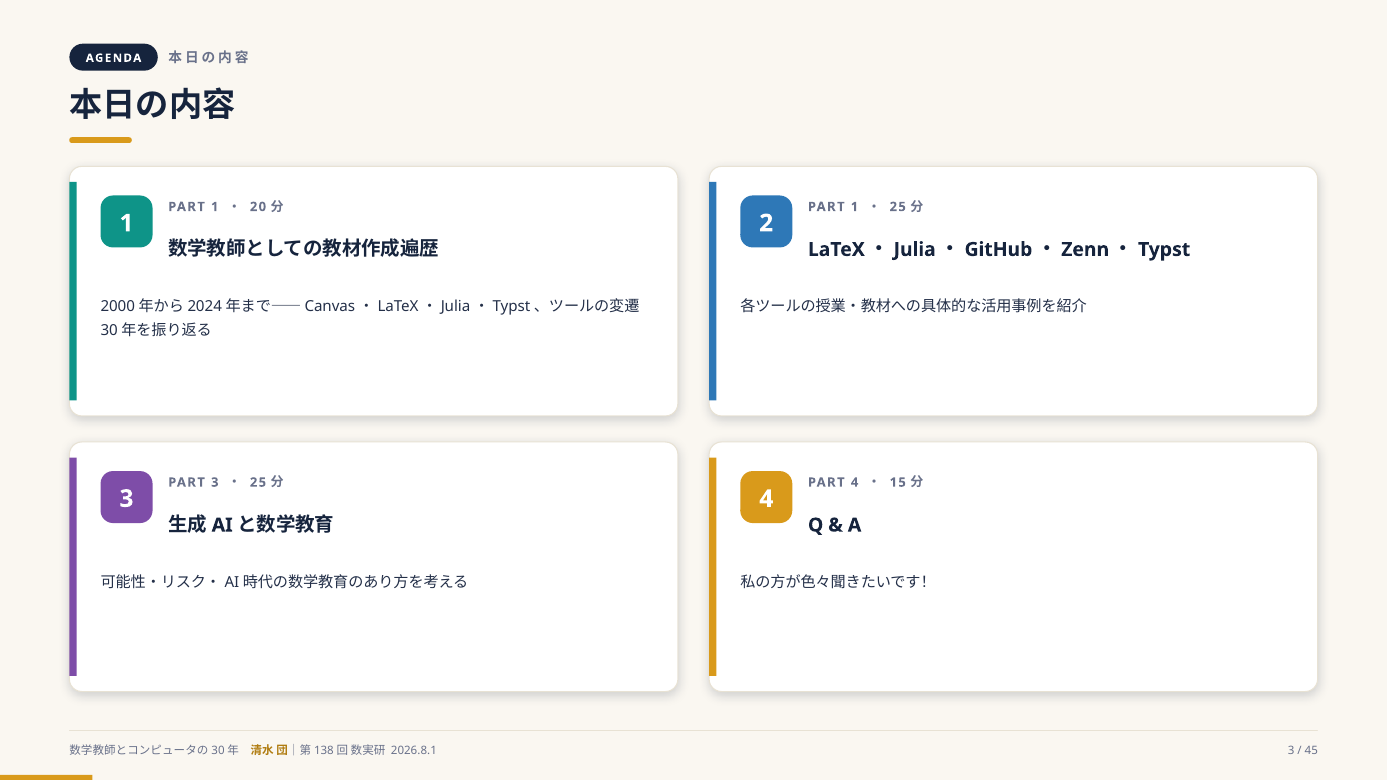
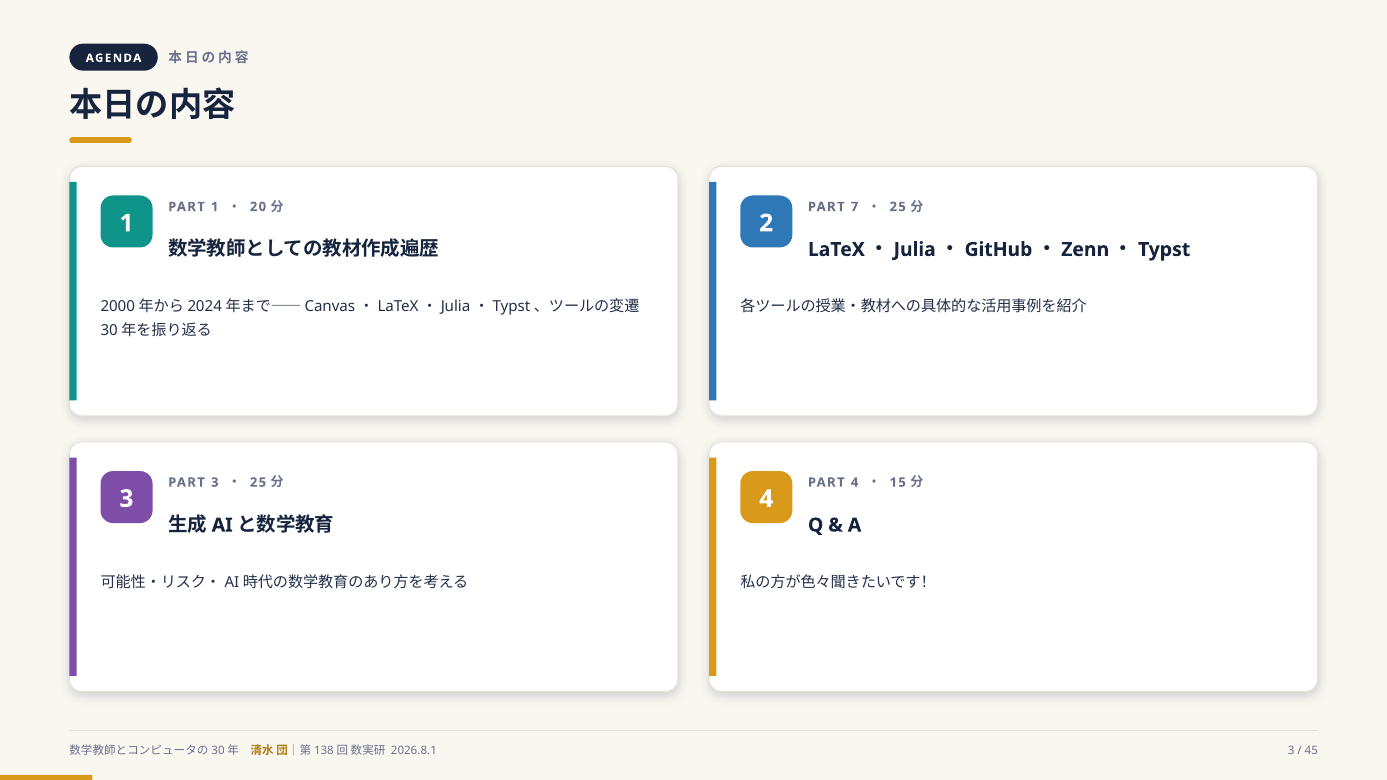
1: 1 -> 7 (855, 207)
